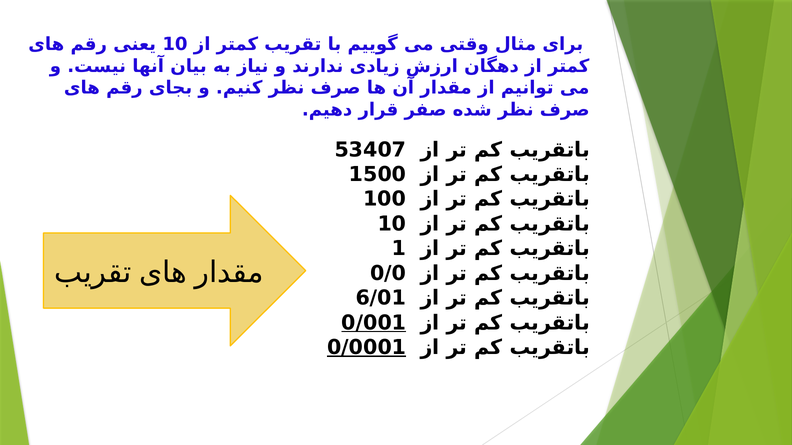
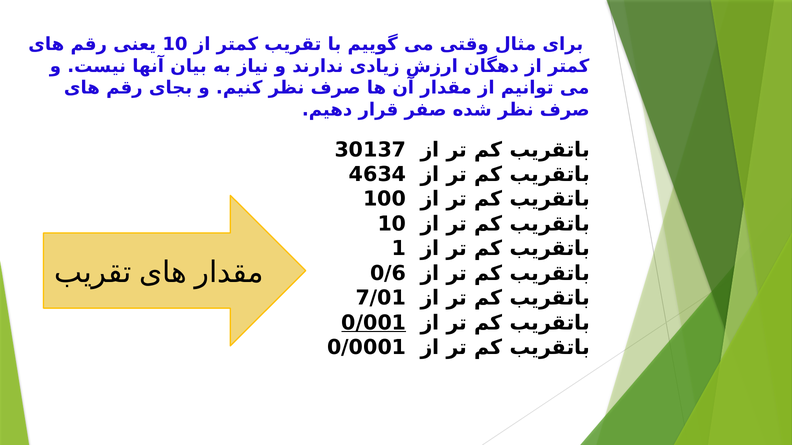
53407: 53407 -> 30137 (370, 150)
1500: 1500 -> 4634 (378, 175)
0/0: 0/0 -> 0/6 (388, 274)
6/01: 6/01 -> 7/01 (381, 298)
0/0001 underline: present -> none (367, 348)
